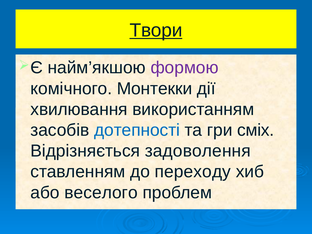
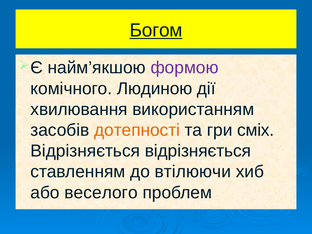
Твори: Твори -> Богом (156, 30)
Монтекки: Монтекки -> Людиною (155, 89)
дотепності colour: blue -> orange (137, 130)
Відрізняється задоволення: задоволення -> відрізняється (198, 151)
переходу: переходу -> втілюючи (193, 172)
